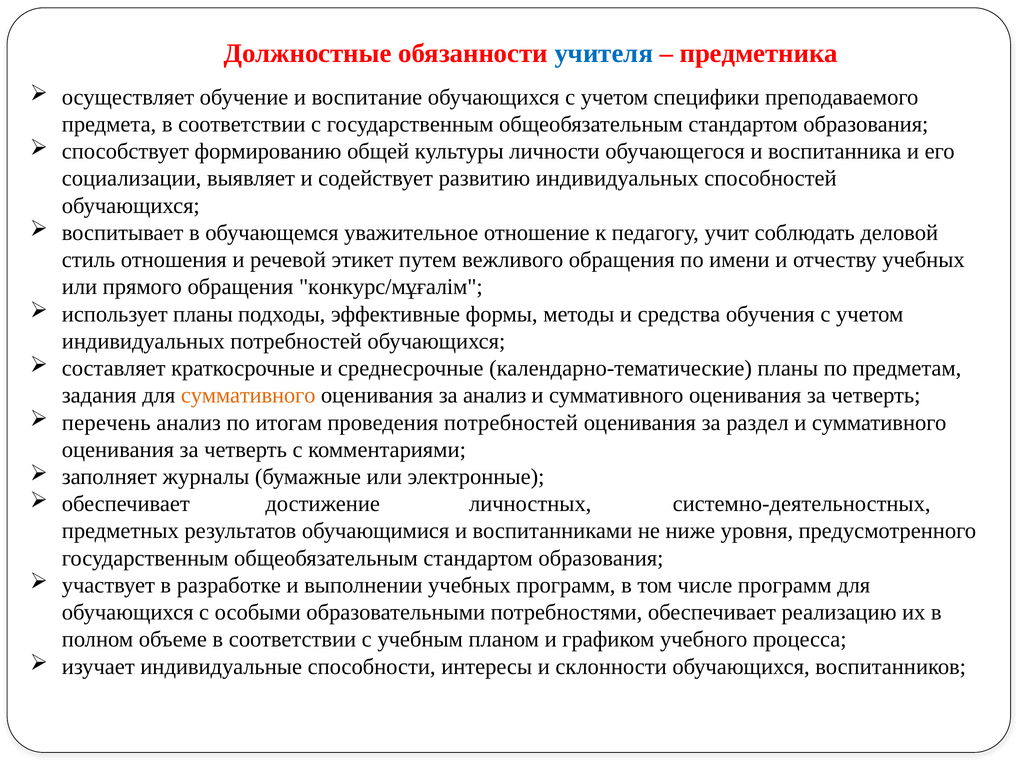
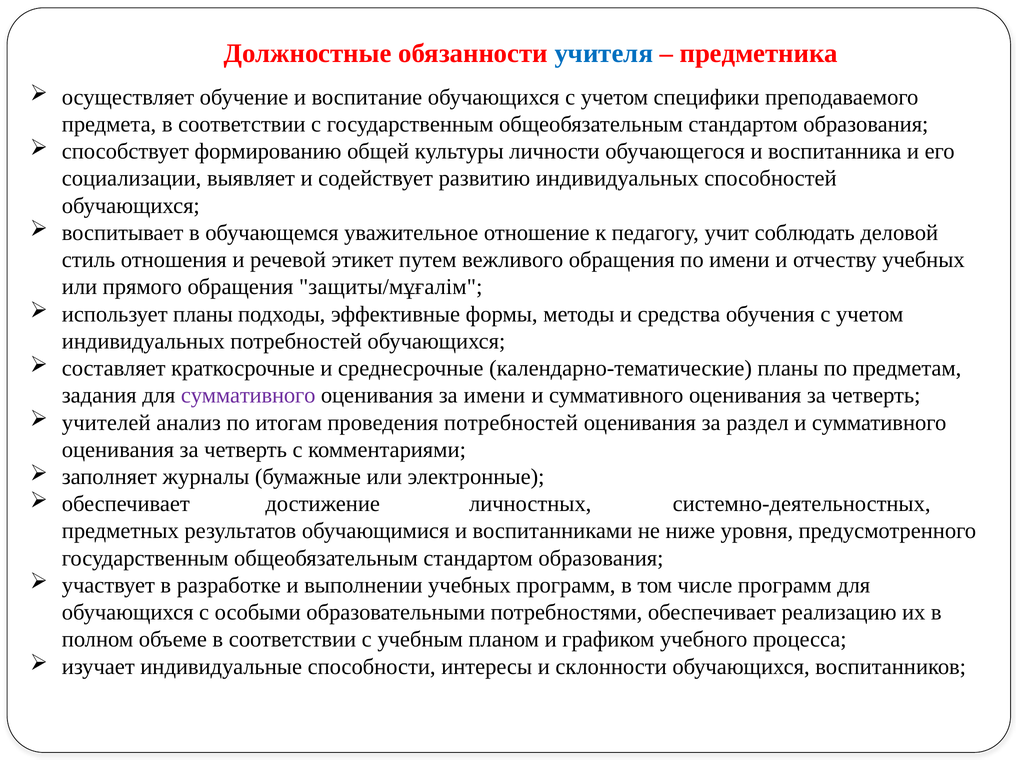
конкурс/мұғалім: конкурс/мұғалім -> защиты/мұғалім (391, 287)
суммативного colour: orange -> purple (248, 396)
за анализ: анализ -> имени (494, 396)
перечень: перечень -> учителей (106, 423)
